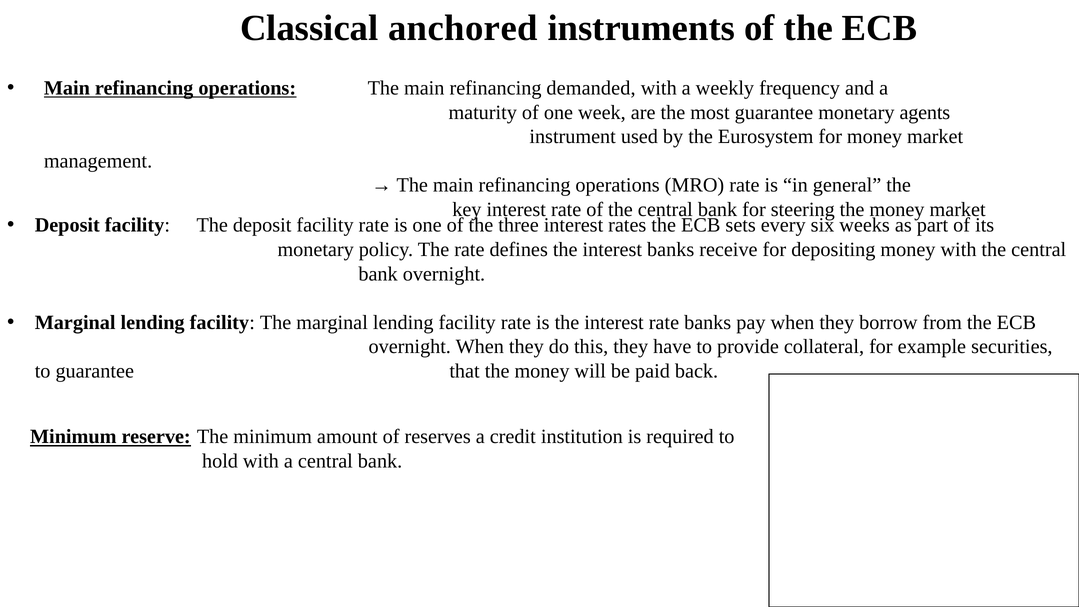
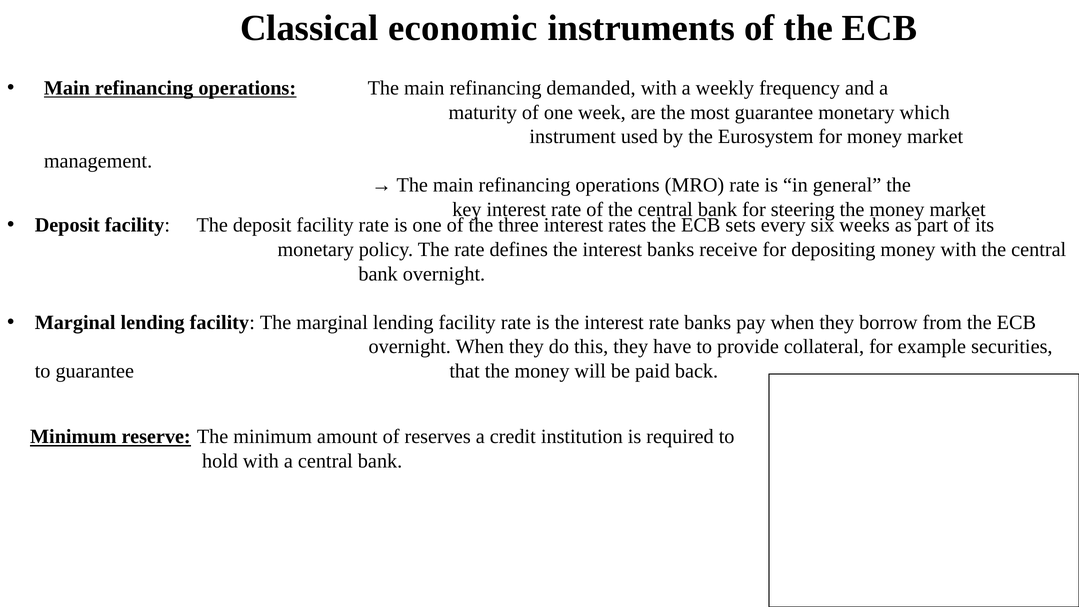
anchored: anchored -> economic (463, 28)
agents: agents -> which (925, 112)
